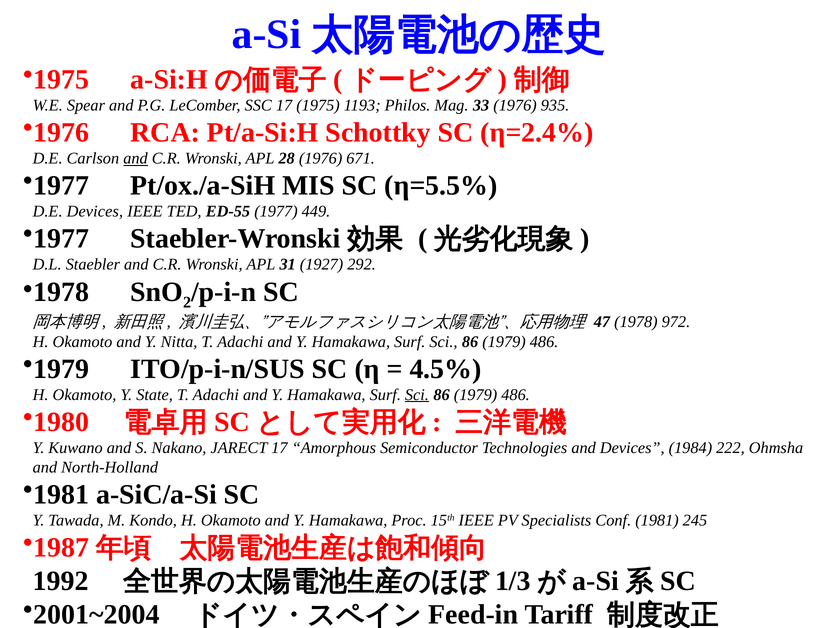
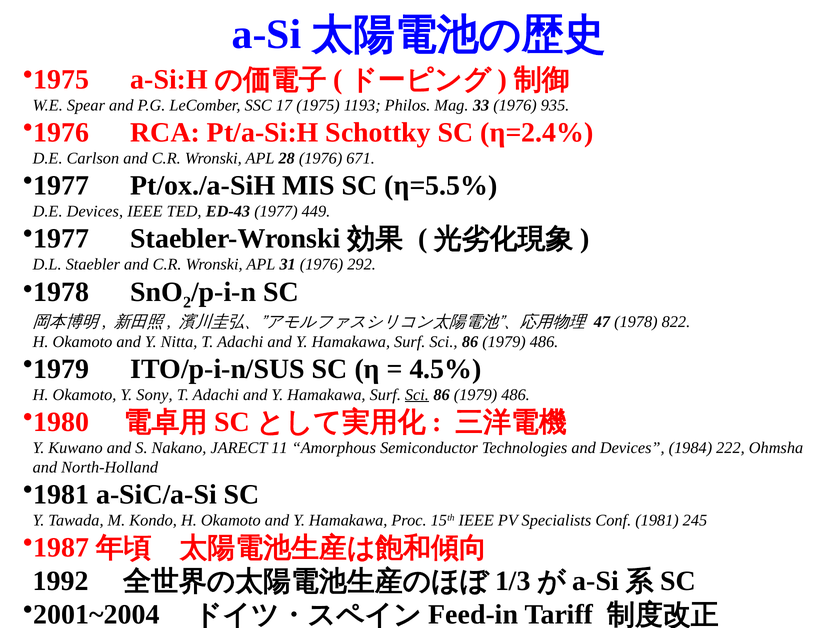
and underline: present -> none (136, 158)
ED-55: ED-55 -> ED-43 (228, 211)
31 1927: 1927 -> 1976 (322, 264)
972: 972 -> 822 (676, 322)
State: State -> Sony (155, 395)
JARECT 17: 17 -> 11 (279, 448)
